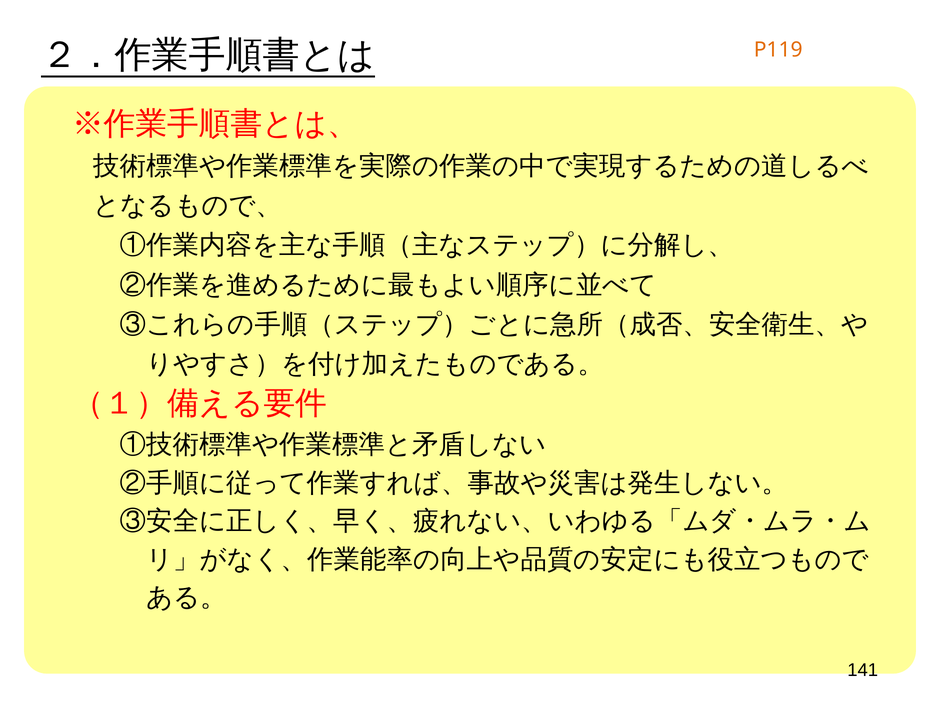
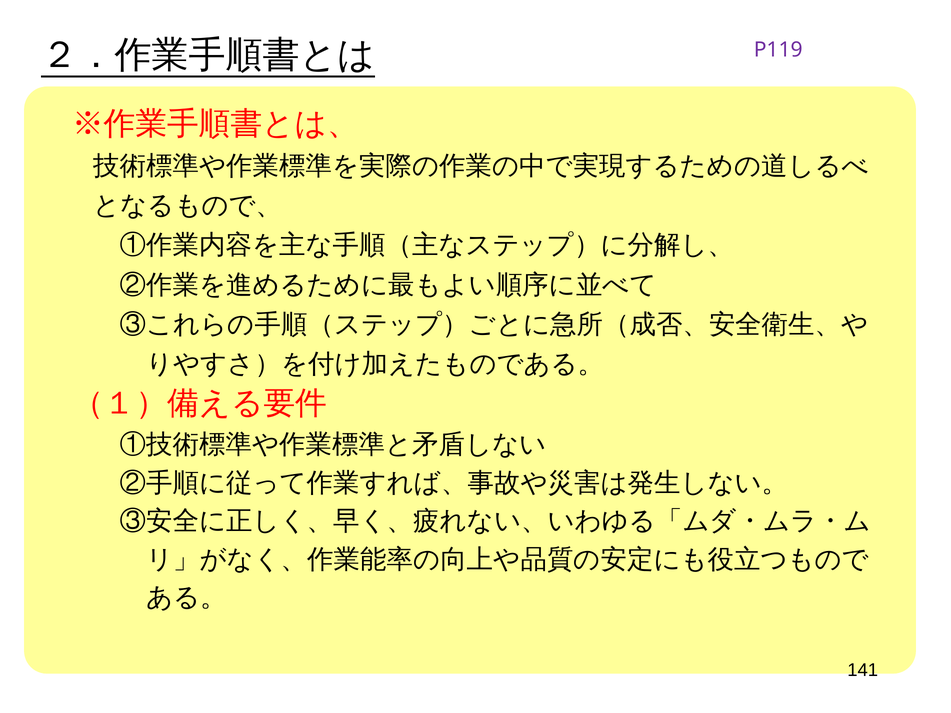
P119 colour: orange -> purple (778, 50)
